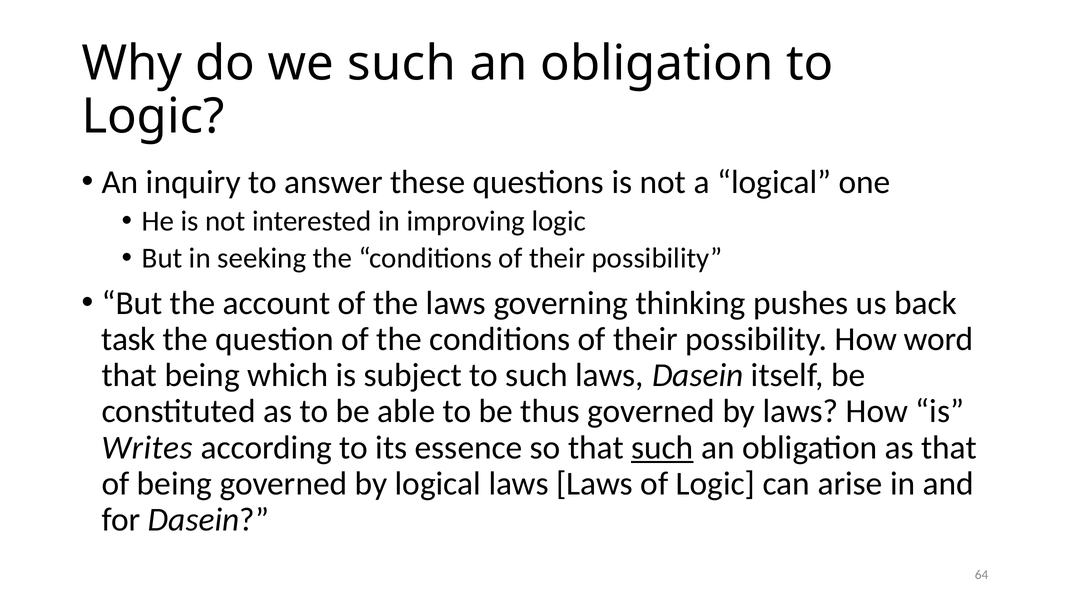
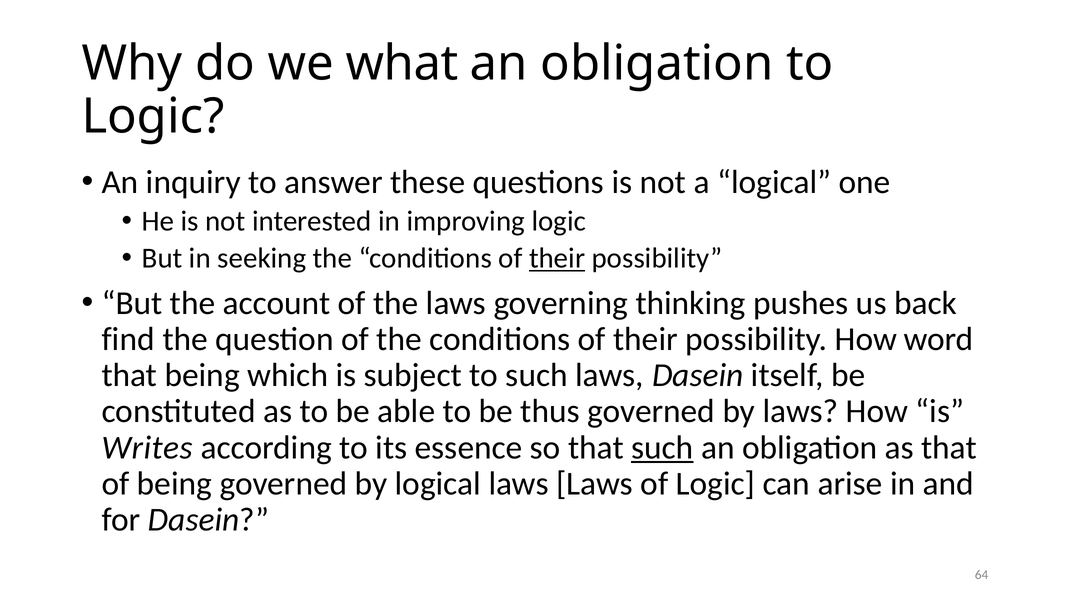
we such: such -> what (402, 63)
their underline: none -> present (557, 258)
task: task -> find (128, 339)
